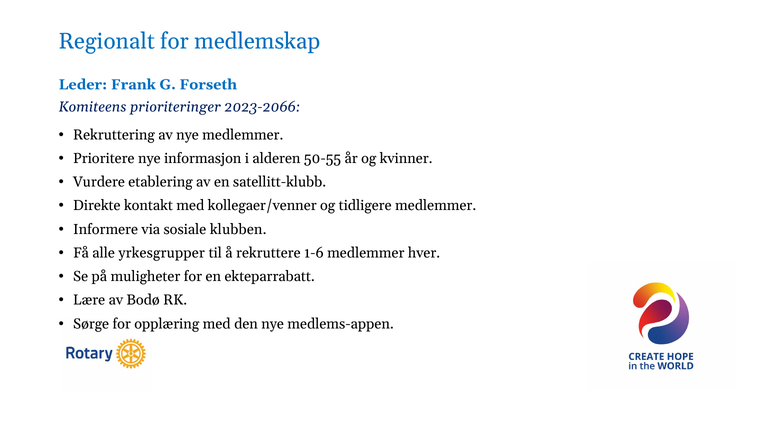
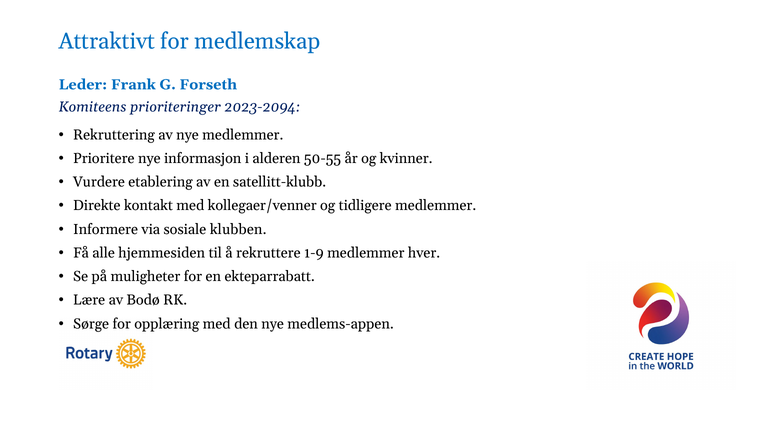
Regionalt: Regionalt -> Attraktivt (107, 42)
2023-2066: 2023-2066 -> 2023-2094 (263, 107)
yrkesgrupper: yrkesgrupper -> hjemmesiden (162, 253)
1-6: 1-6 -> 1-9 (314, 253)
